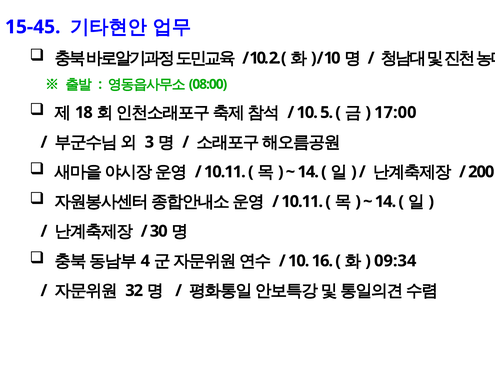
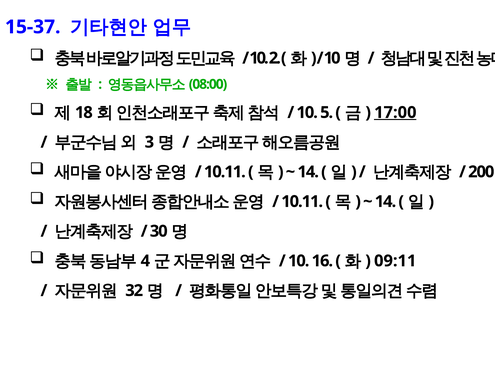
15-45: 15-45 -> 15-37 (33, 27)
17:00 underline: none -> present (395, 113)
09:34: 09:34 -> 09:11 (395, 261)
